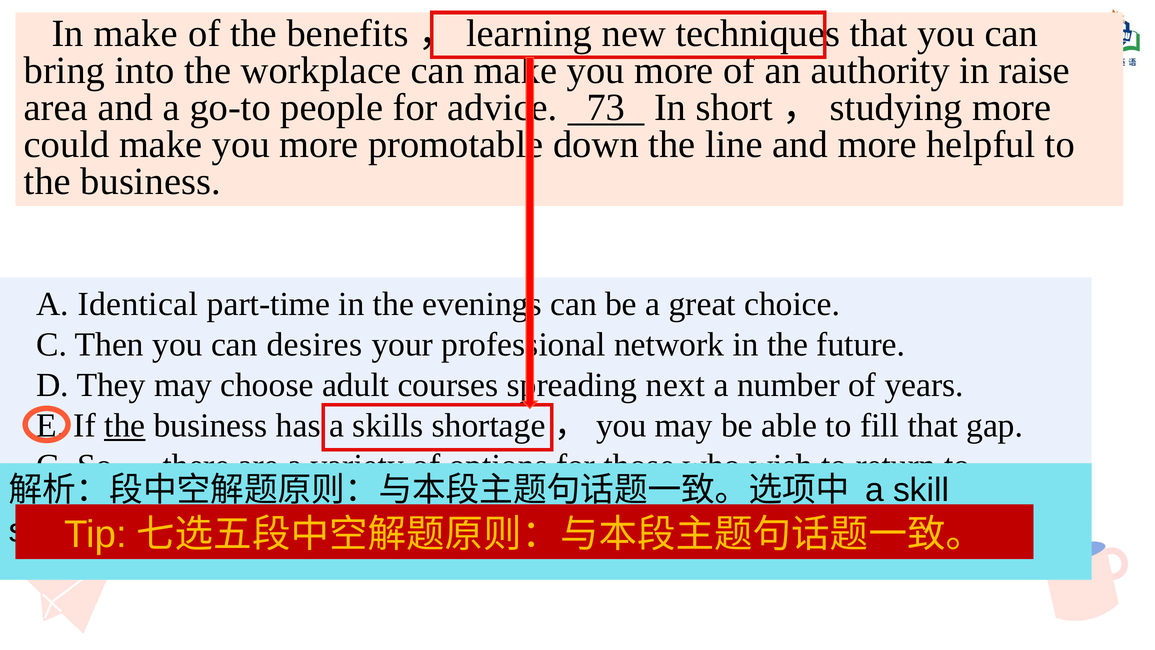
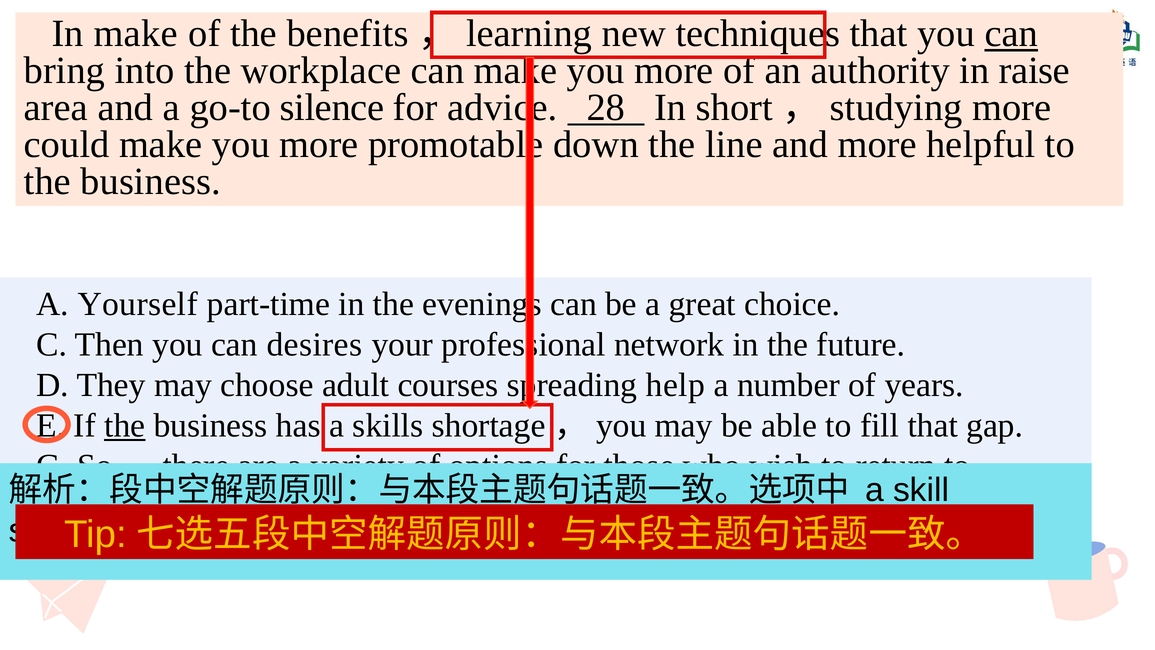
can underline: none -> present (1011, 34)
people: people -> silence (332, 108)
73: 73 -> 28 (606, 108)
Identical: Identical -> Yourself (138, 304)
next: next -> help (675, 385)
